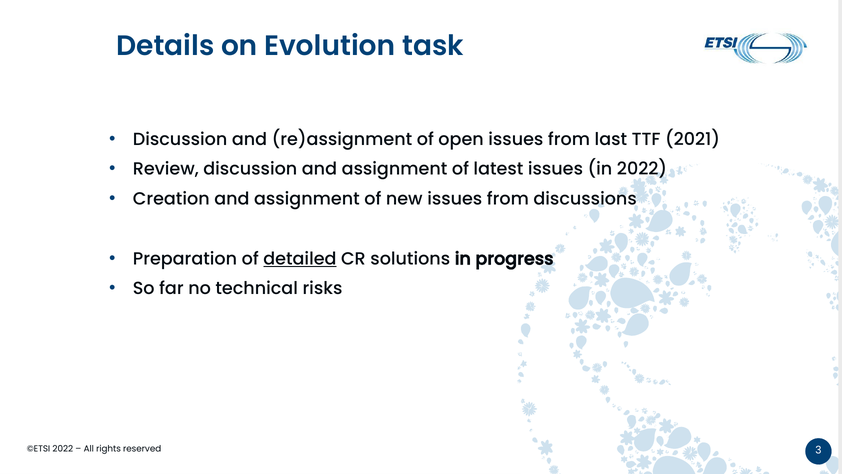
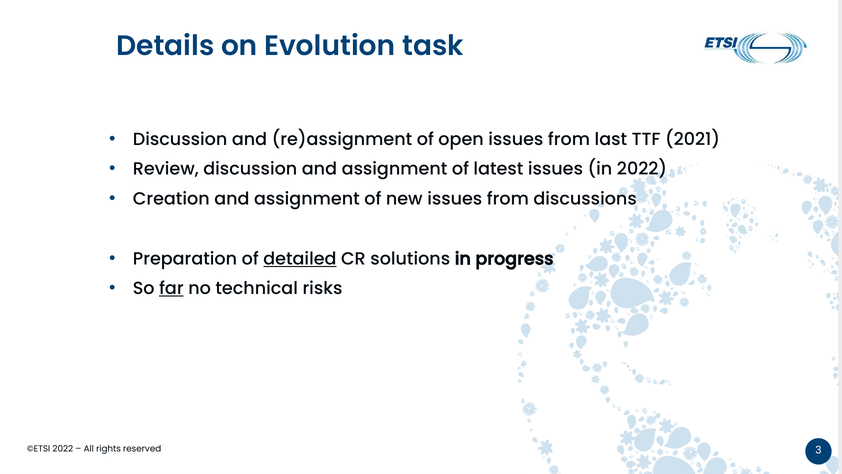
far underline: none -> present (171, 288)
